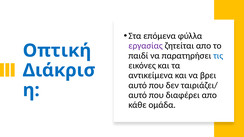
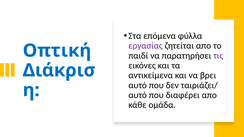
τις colour: blue -> purple (218, 56)
